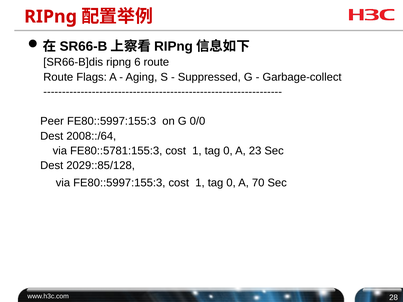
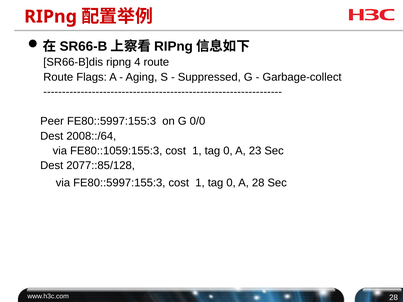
6: 6 -> 4 (137, 62)
FE80::5781:155:3: FE80::5781:155:3 -> FE80::1059:155:3 (116, 151)
2029::85/128: 2029::85/128 -> 2077::85/128 (101, 166)
A 70: 70 -> 28 (258, 183)
